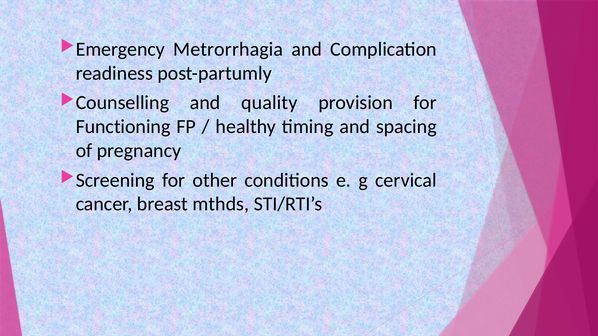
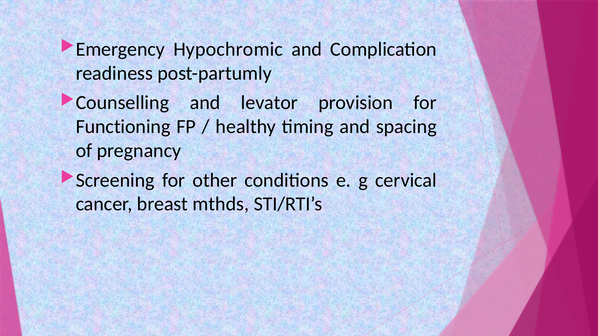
Metrorrhagia: Metrorrhagia -> Hypochromic (228, 49)
quality: quality -> levator (269, 103)
